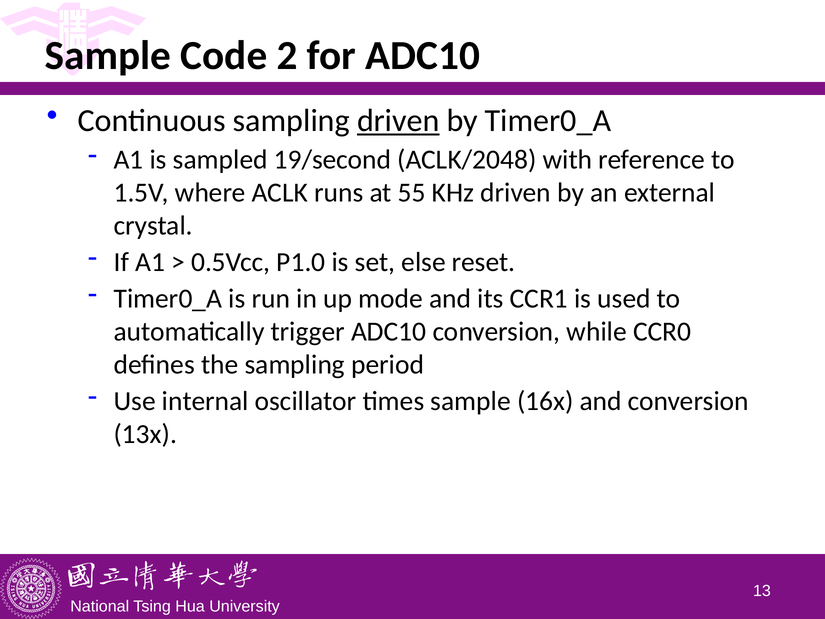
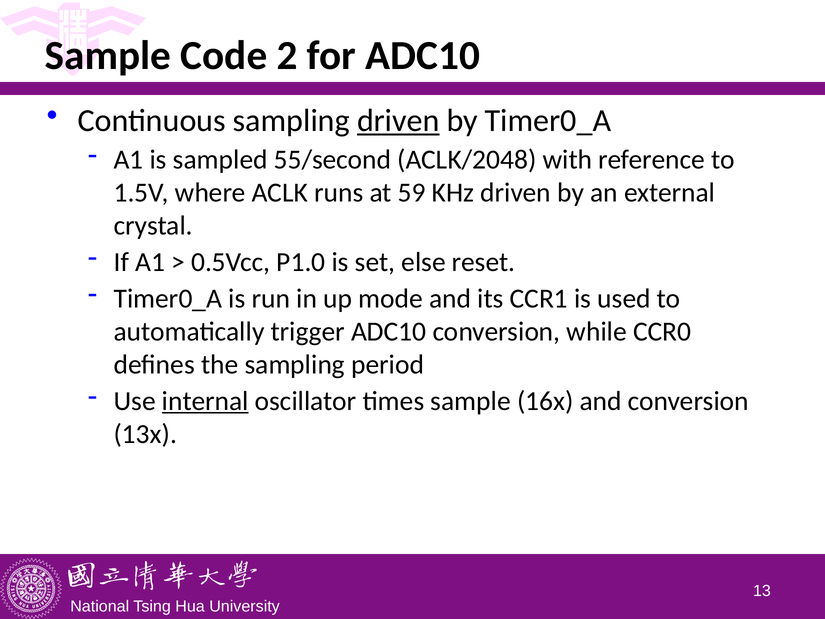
19/second: 19/second -> 55/second (333, 159)
55: 55 -> 59 (412, 192)
internal underline: none -> present (205, 401)
